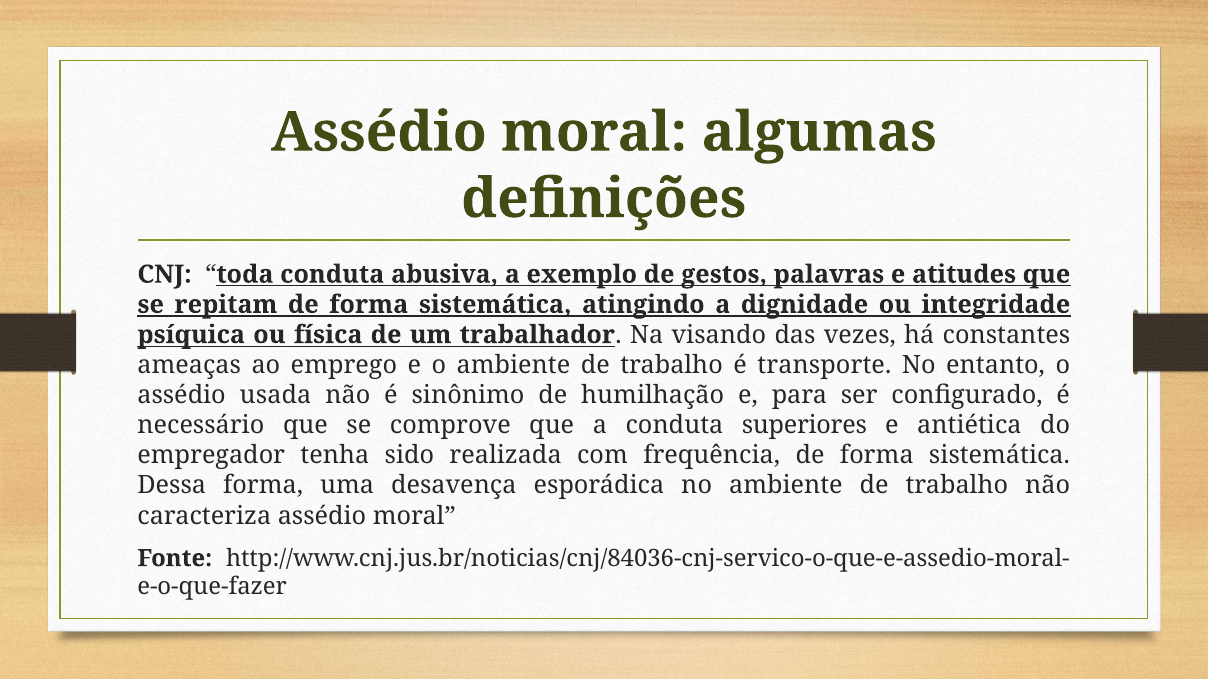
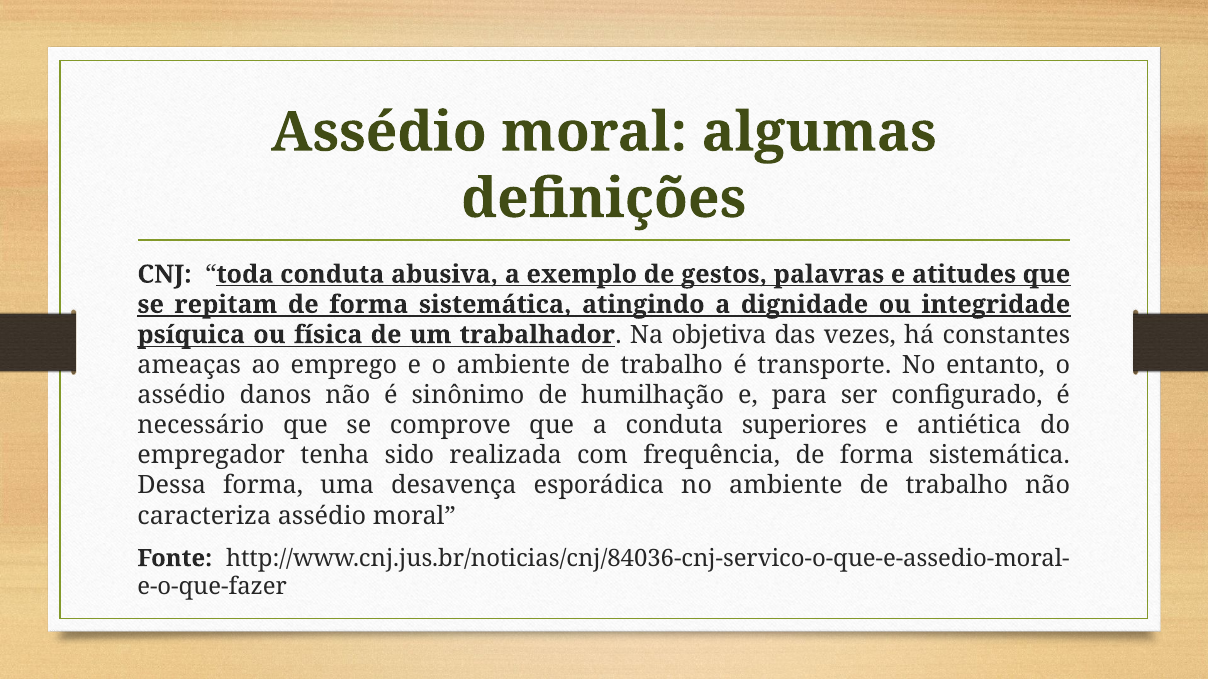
visando: visando -> objetiva (719, 335)
usada: usada -> danos (276, 395)
